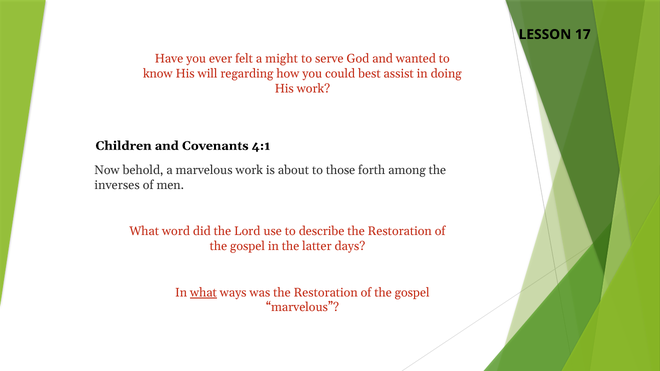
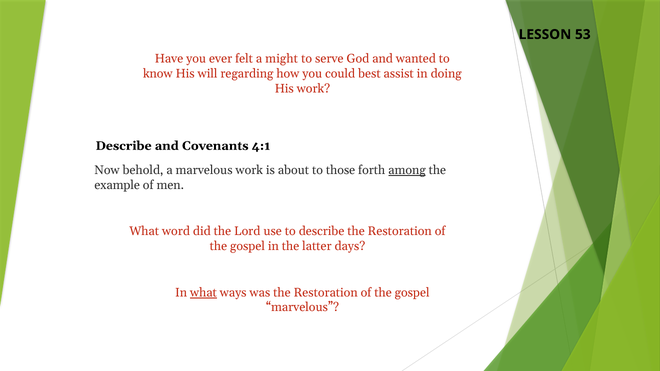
17: 17 -> 53 (583, 34)
Children: Children -> Describe (124, 146)
among underline: none -> present (407, 170)
inverses: inverses -> example (117, 185)
